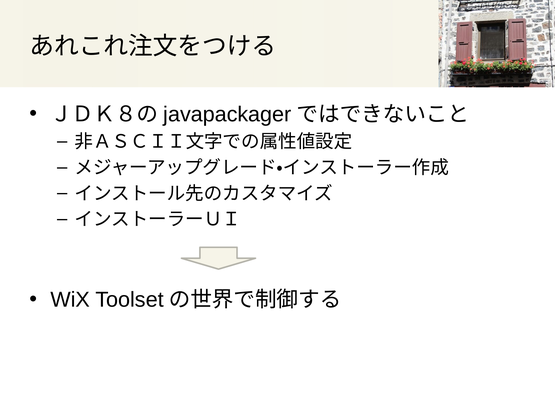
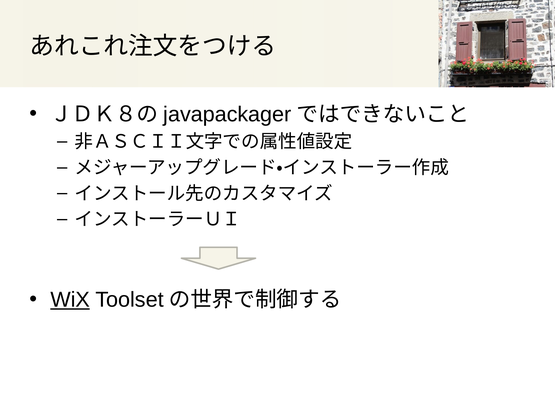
WiX underline: none -> present (70, 300)
